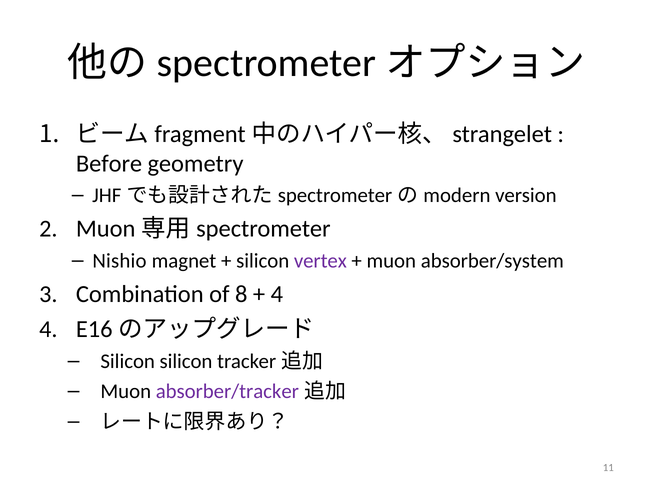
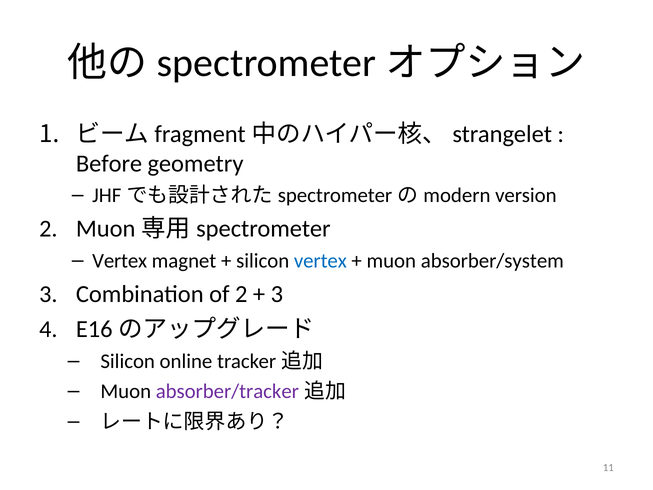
Nishio: Nishio -> Vertex (120, 261)
vertex colour: purple -> blue (320, 261)
of 8: 8 -> 2 (241, 294)
4: 4 -> 3 (277, 294)
Silicon silicon: silicon -> online (186, 361)
